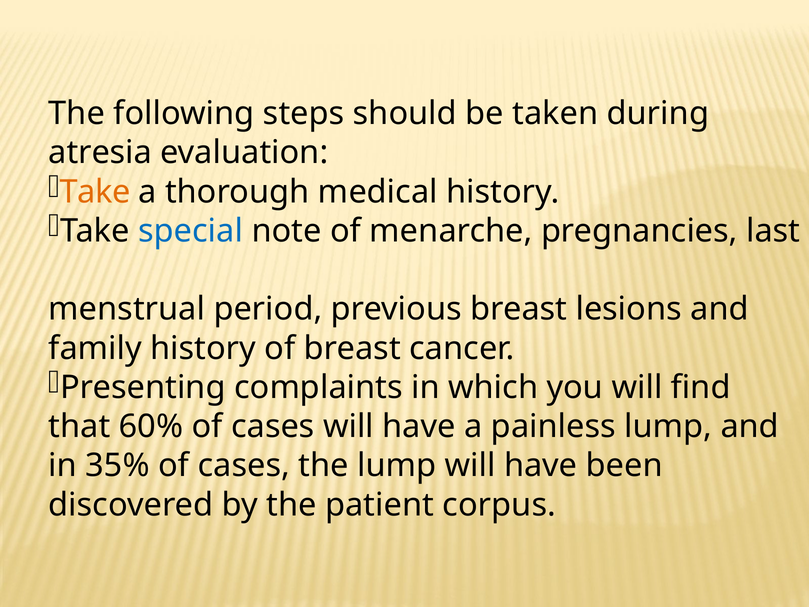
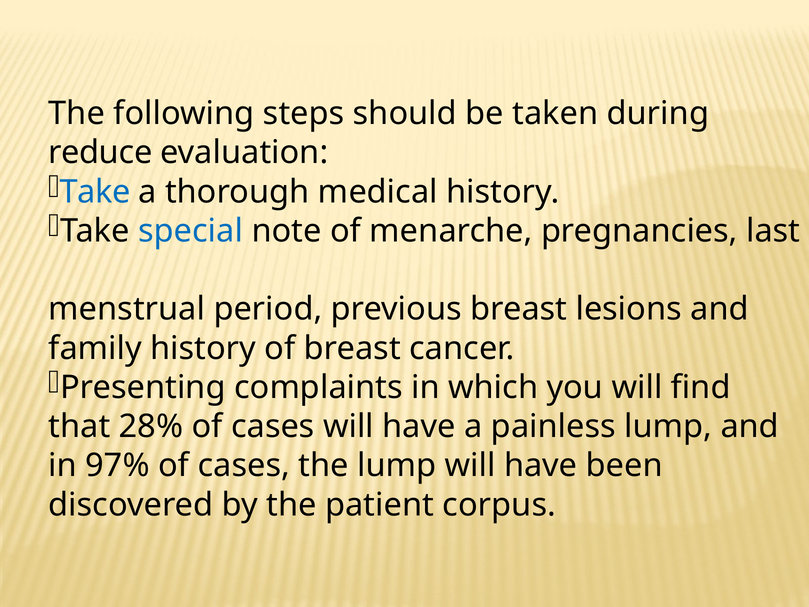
atresia: atresia -> reduce (100, 153)
Take colour: orange -> blue (95, 192)
60%: 60% -> 28% (151, 426)
35%: 35% -> 97% (118, 465)
